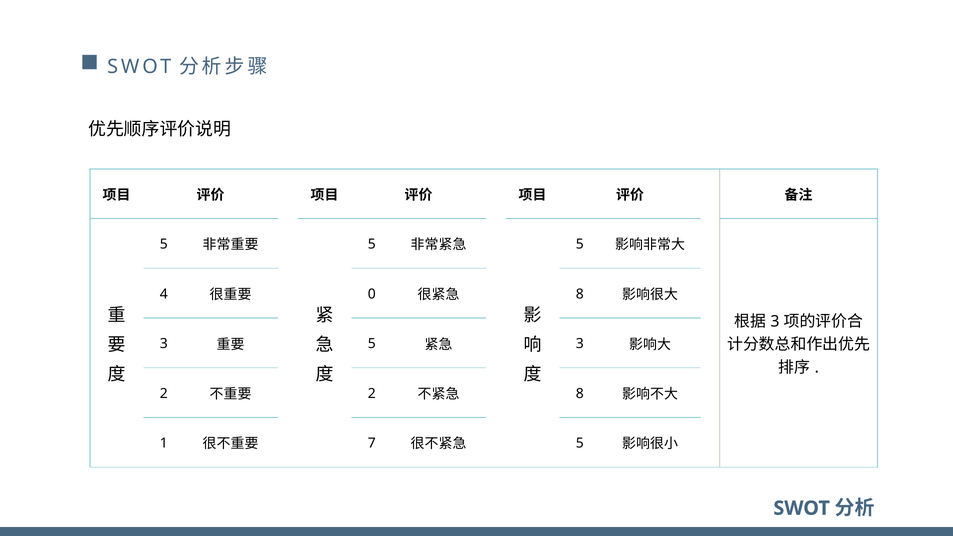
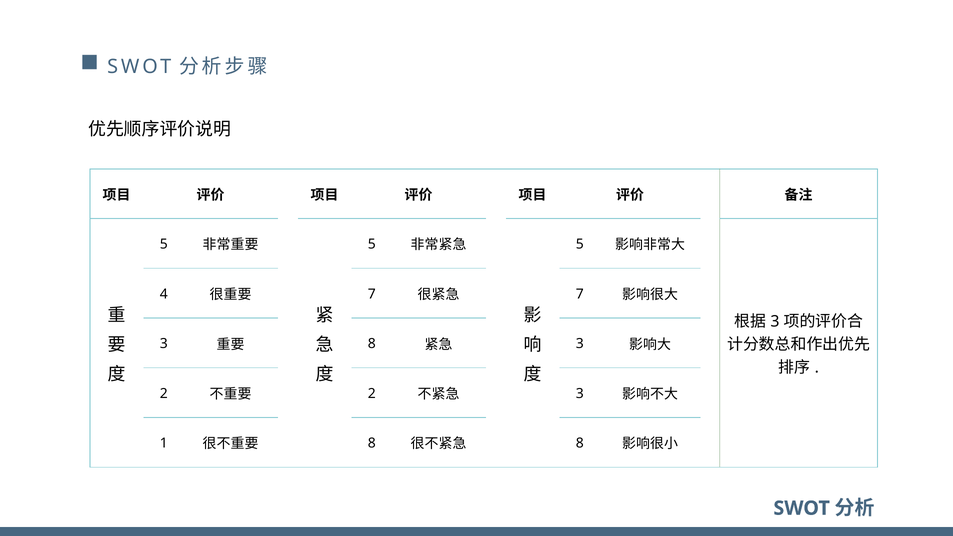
0: 0 -> 7 (372, 294)
8: 8 -> 7 (580, 294)
5: 5 -> 8 (372, 344)
8: 8 -> 3 (580, 394)
7: 7 -> 8 (372, 443)
5: 5 -> 8 (580, 443)
